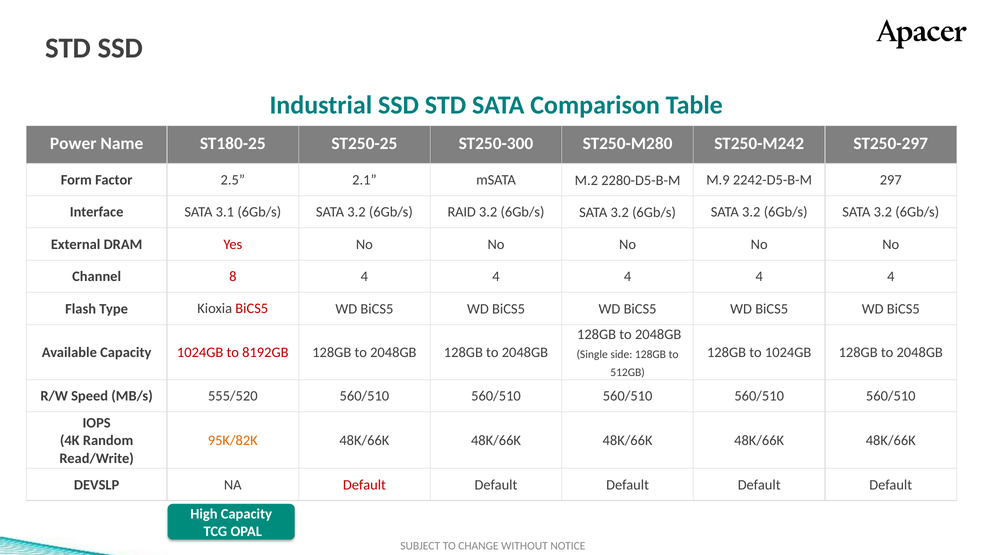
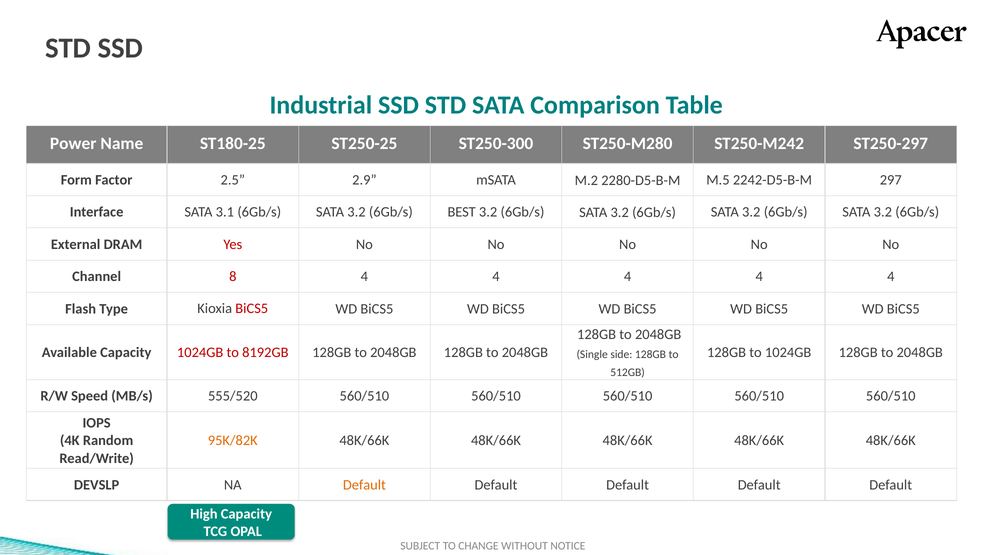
2.1: 2.1 -> 2.9 (364, 180)
M.9: M.9 -> M.5 (718, 180)
RAID: RAID -> BEST (462, 212)
Default colour: red -> orange (364, 485)
